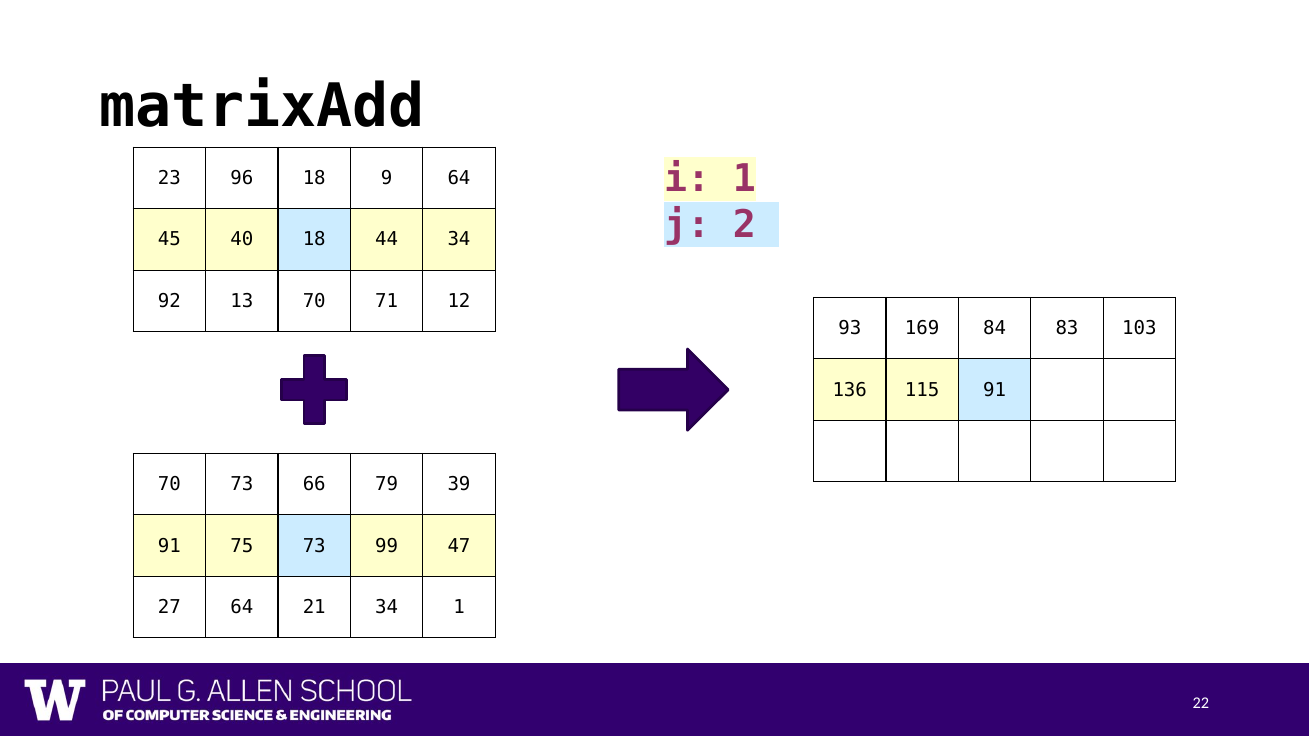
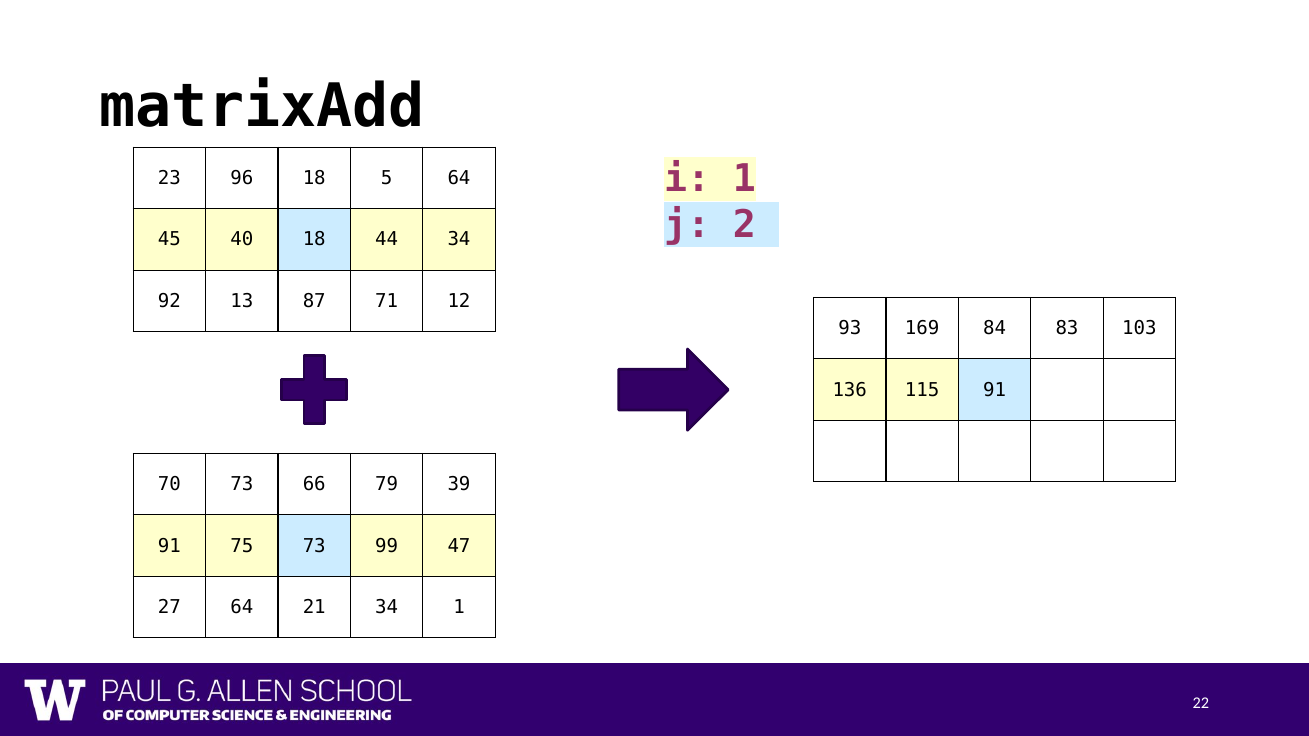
9: 9 -> 5 (387, 178)
13 70: 70 -> 87 (314, 301)
